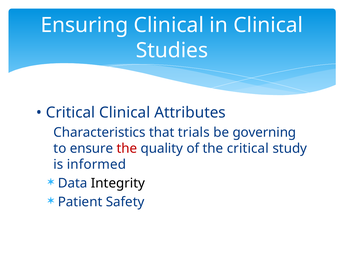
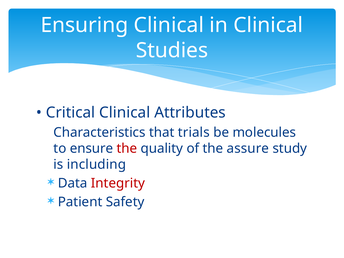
governing: governing -> molecules (264, 132)
the critical: critical -> assure (248, 148)
informed: informed -> including (96, 164)
Integrity colour: black -> red (118, 183)
